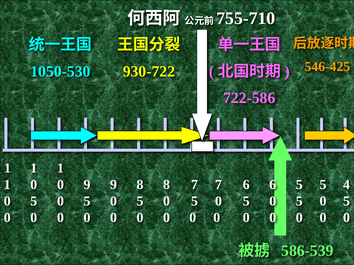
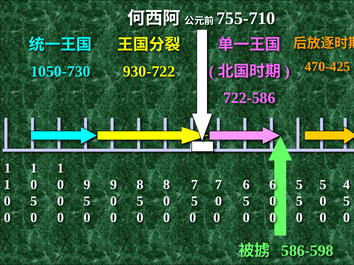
546-425: 546-425 -> 470-425 (327, 67)
1050-530: 1050-530 -> 1050-730 (60, 71)
586-539: 586-539 -> 586-598 (307, 251)
